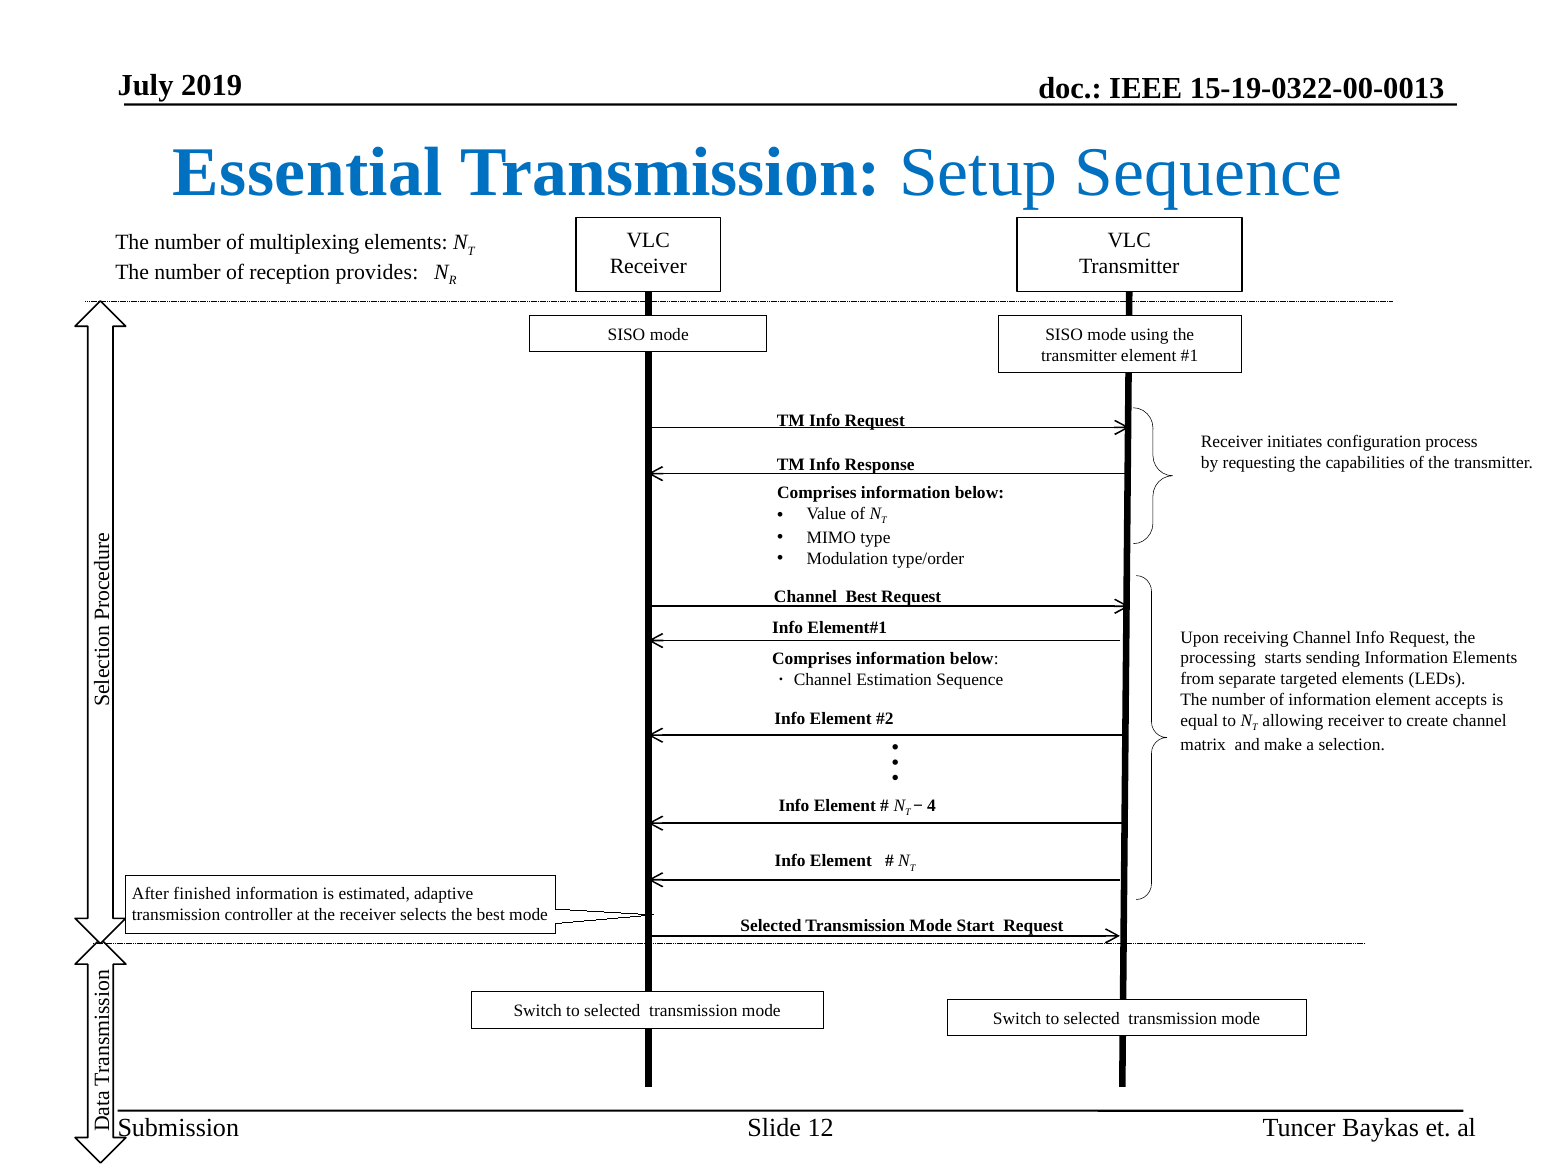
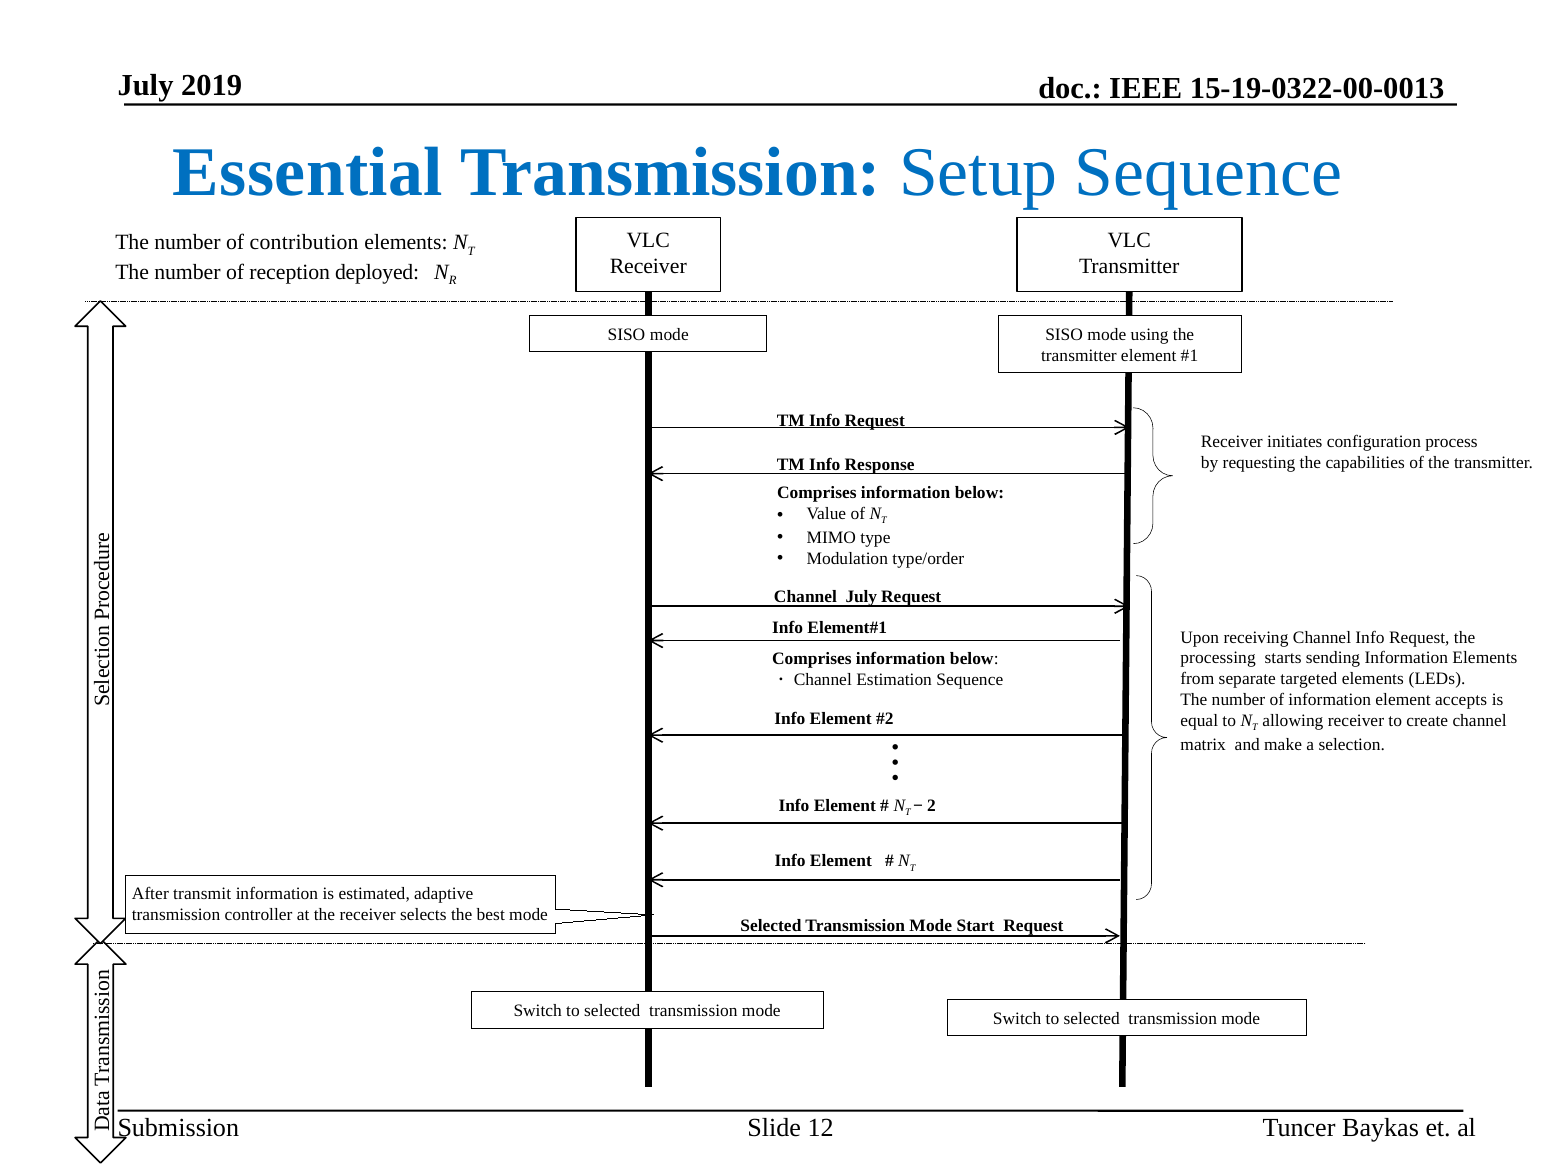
multiplexing: multiplexing -> contribution (304, 243)
provides: provides -> deployed (377, 272)
Channel Best: Best -> July (861, 597)
4: 4 -> 2 (932, 806)
finished: finished -> transmit (202, 894)
